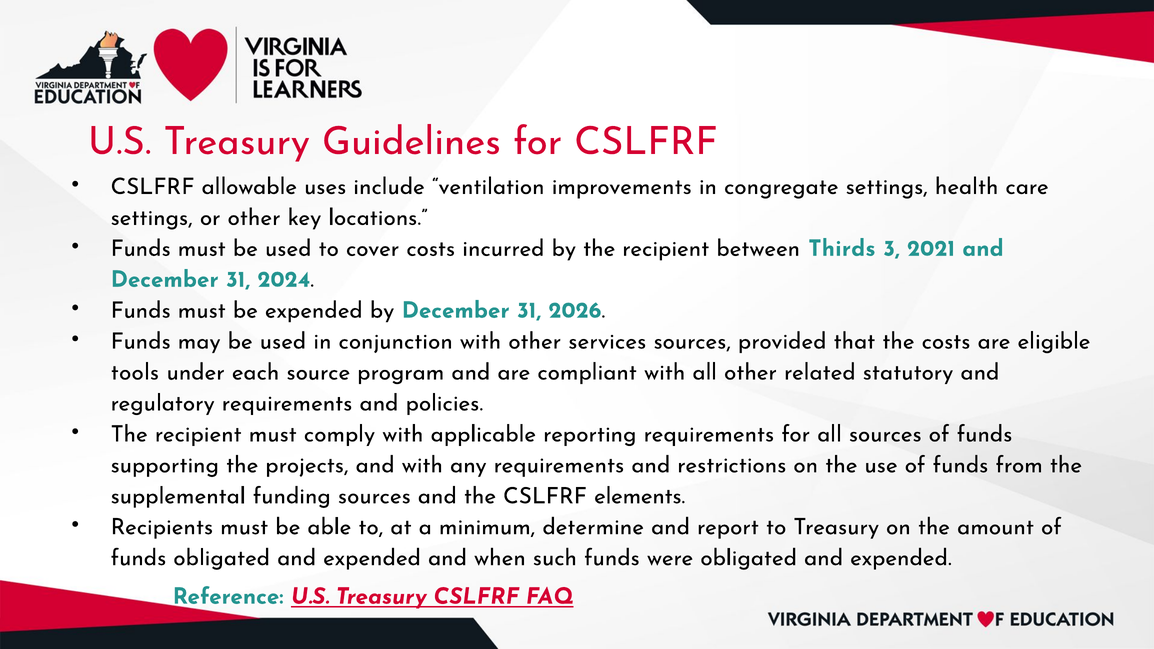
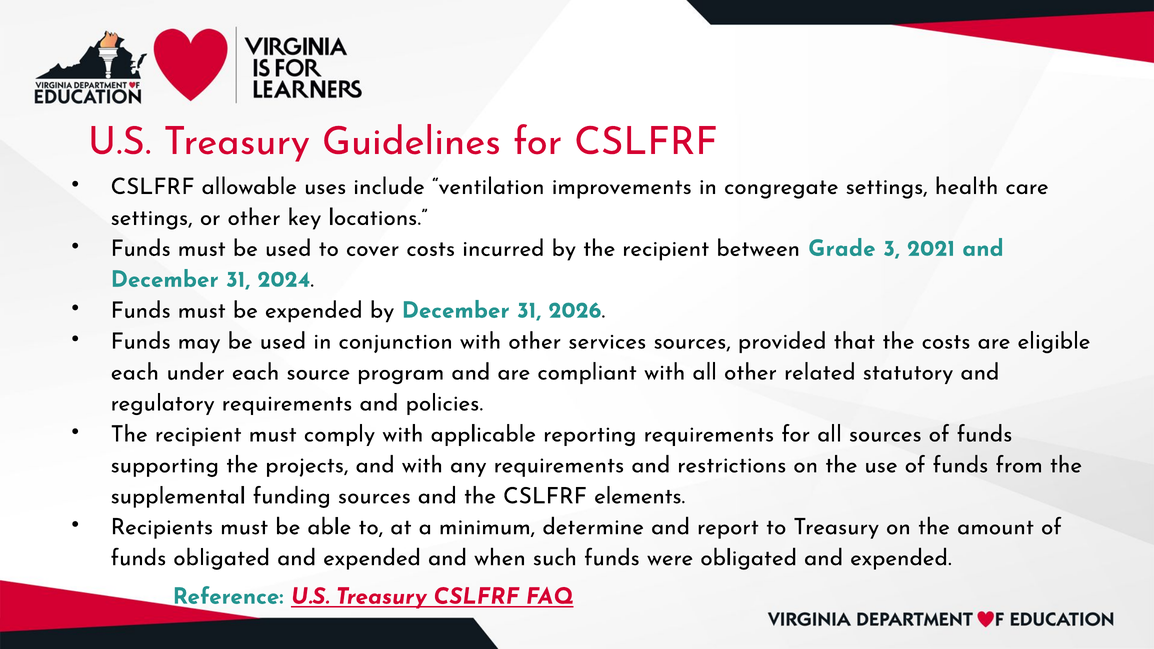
Thirds: Thirds -> Grade (842, 248)
tools: tools -> each (135, 372)
